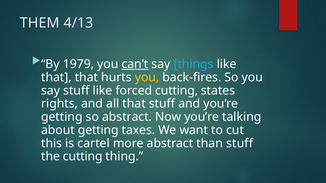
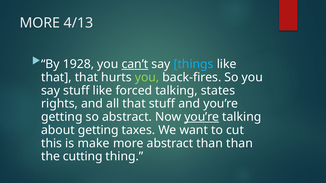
THEM: THEM -> MORE (40, 23)
1979: 1979 -> 1928 (78, 64)
you colour: yellow -> light green (147, 78)
forced cutting: cutting -> talking (177, 91)
you’re underline: none -> present (202, 117)
cartel: cartel -> make (94, 144)
than stuff: stuff -> than (240, 144)
